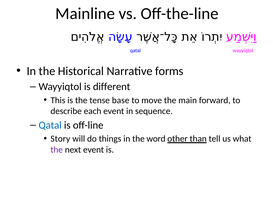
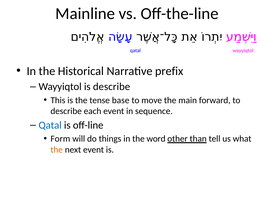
forms: forms -> prefix (169, 71)
is different: different -> describe (112, 87)
Story: Story -> Form (60, 139)
the colour: purple -> orange (57, 150)
